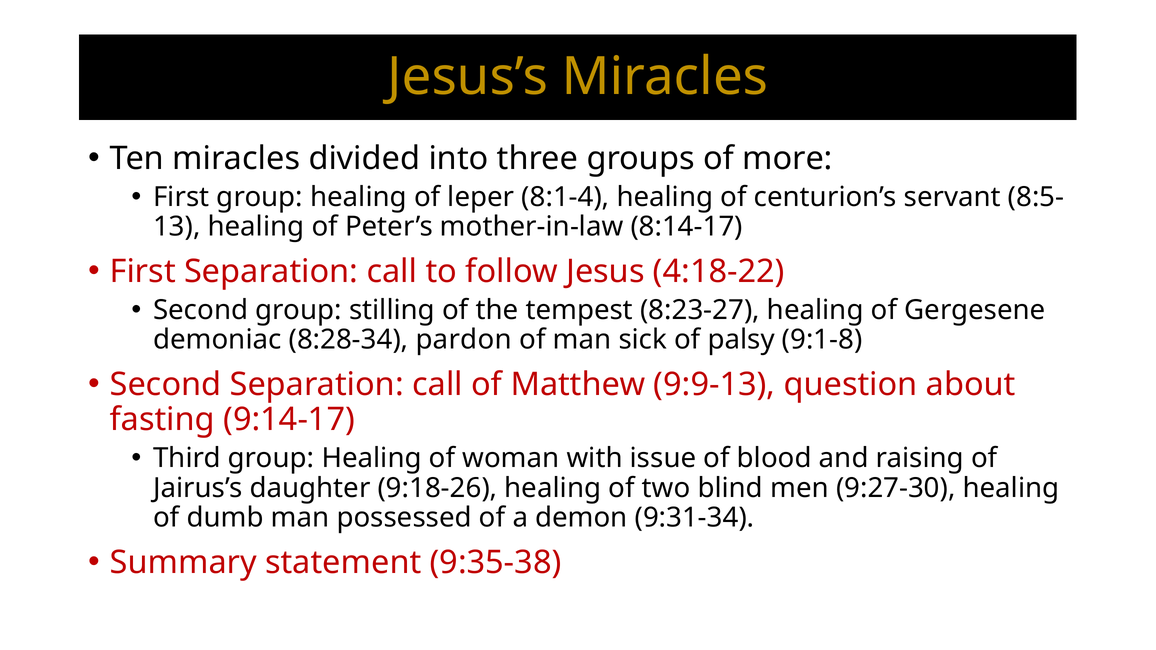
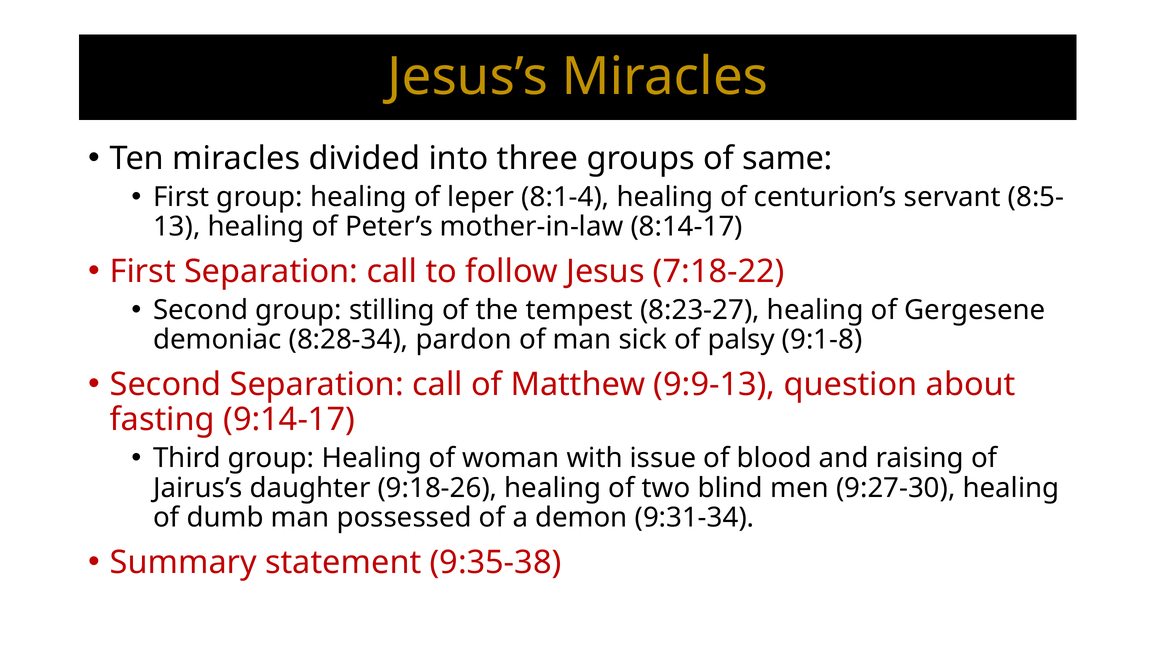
more: more -> same (788, 158)
4:18-22: 4:18-22 -> 7:18-22 (719, 271)
